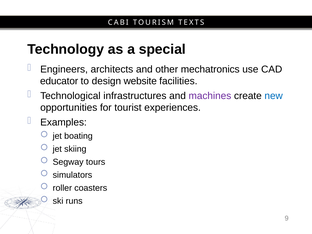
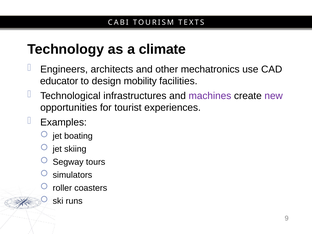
special: special -> climate (162, 49)
website: website -> mobility (140, 81)
new colour: blue -> purple (274, 96)
